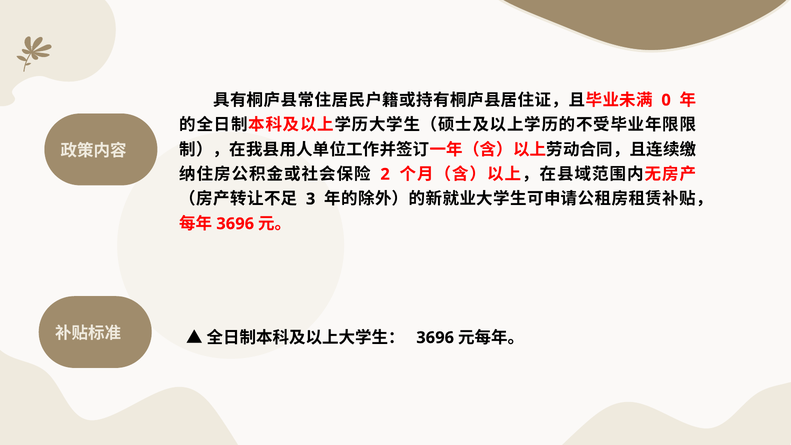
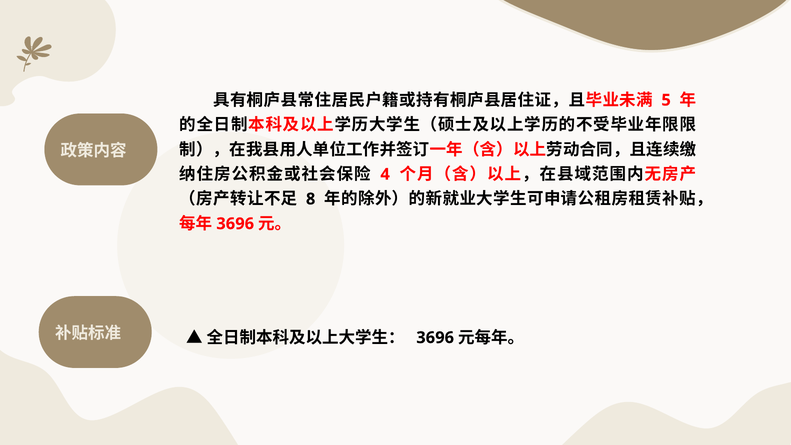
0: 0 -> 5 (666, 100)
2: 2 -> 4 (385, 174)
3: 3 -> 8 (311, 199)
